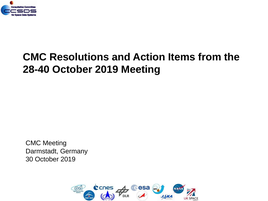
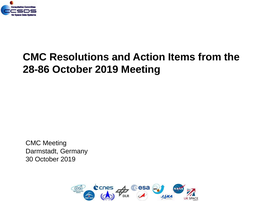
28-40: 28-40 -> 28-86 (36, 70)
